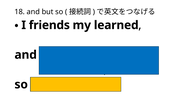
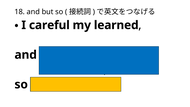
friends: friends -> careful (49, 25)
